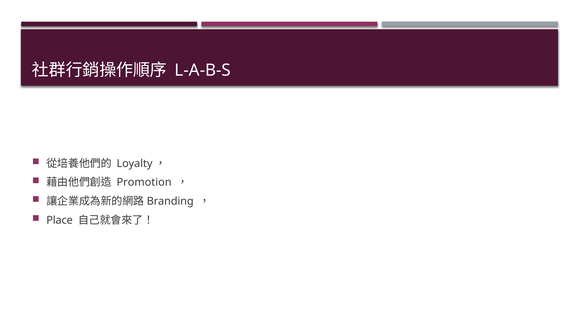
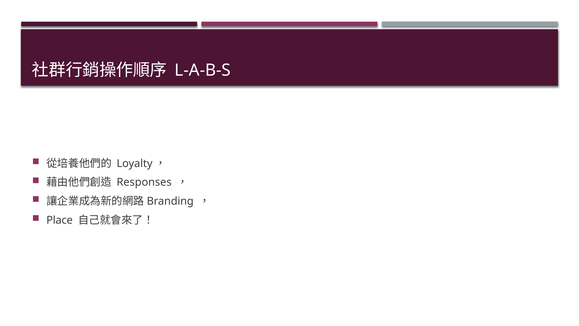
Promotion: Promotion -> Responses (144, 182)
